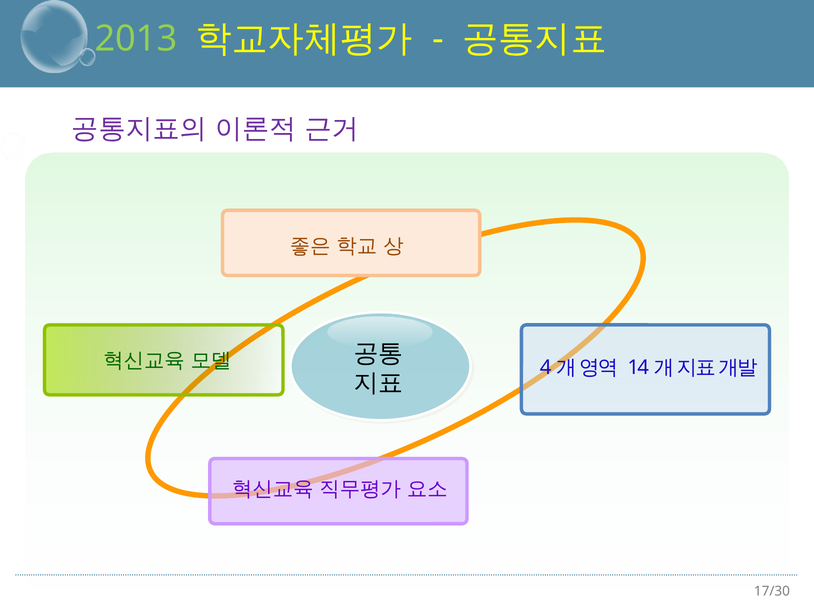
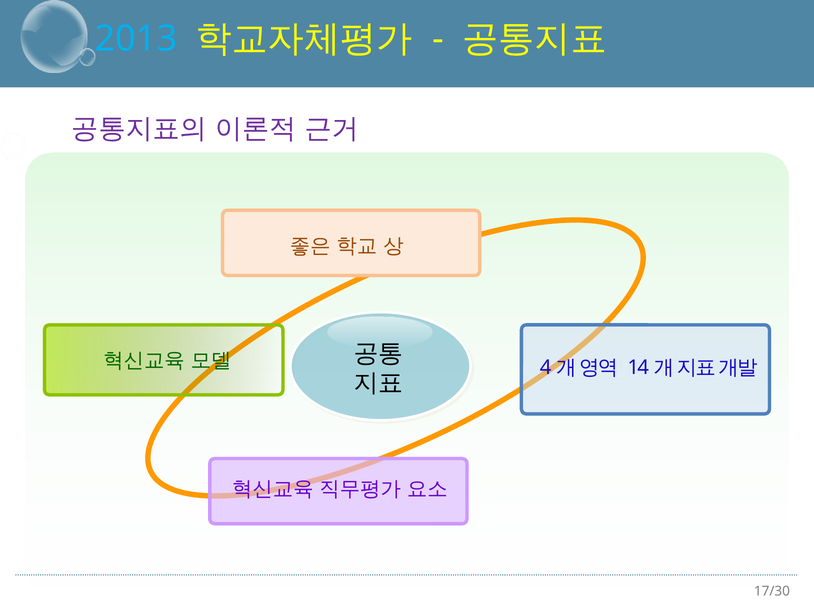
2013 colour: light green -> light blue (136, 39)
